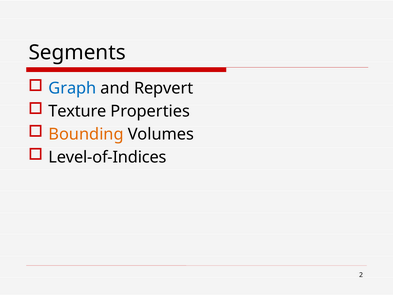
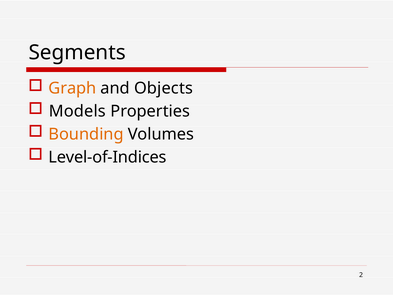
Graph colour: blue -> orange (72, 88)
Repvert: Repvert -> Objects (163, 88)
Texture: Texture -> Models (77, 111)
